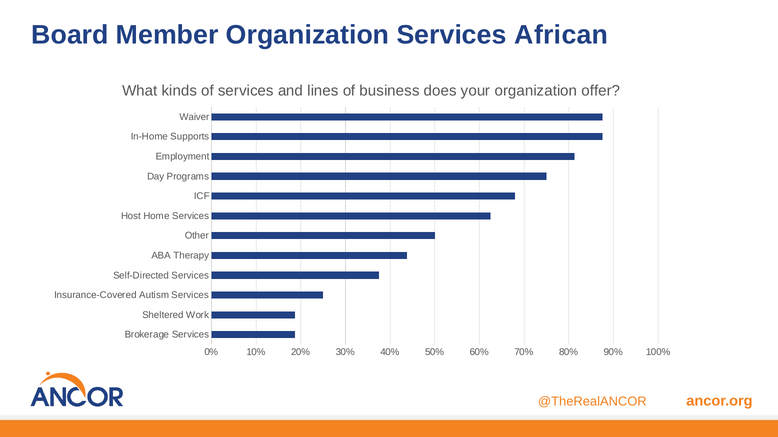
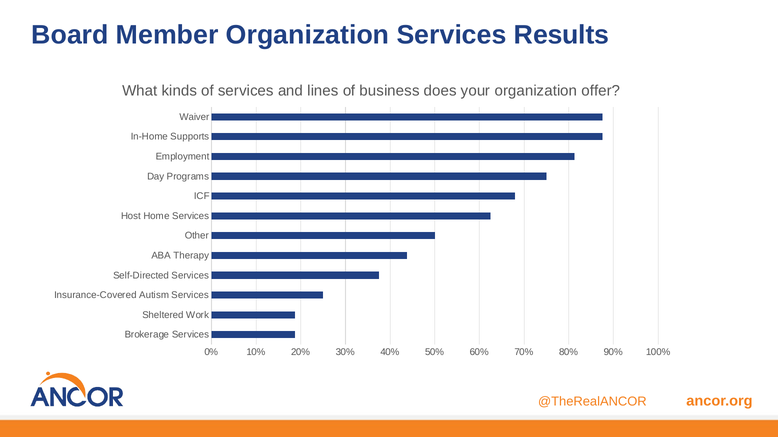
African: African -> Results (562, 35)
